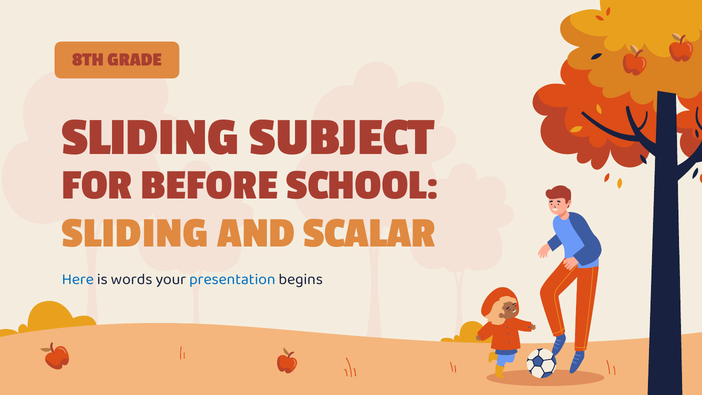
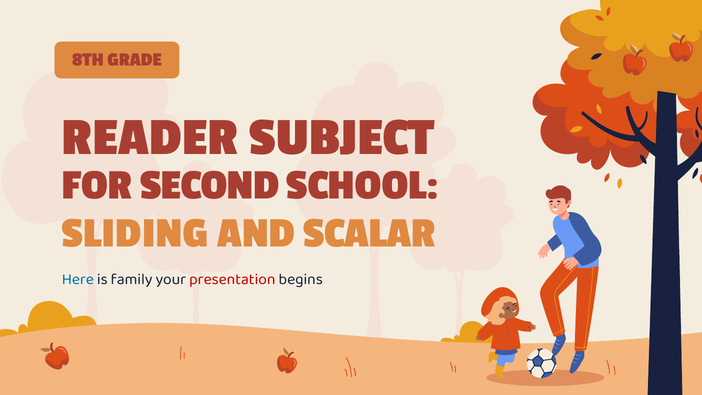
SLIDING: SLIDING -> READER (150, 136)
BEFORE: BEFORE -> SECOND (210, 184)
words: words -> family (132, 279)
presentation colour: blue -> red (232, 279)
